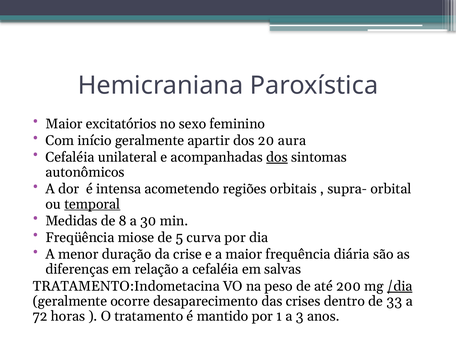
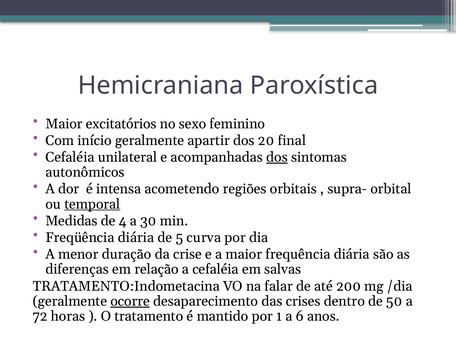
aura: aura -> final (292, 140)
8: 8 -> 4 (123, 221)
Freqüência miose: miose -> diária (136, 238)
peso: peso -> falar (279, 286)
/dia underline: present -> none (400, 286)
ocorre underline: none -> present (130, 301)
33: 33 -> 50 (394, 301)
3: 3 -> 6 (300, 316)
